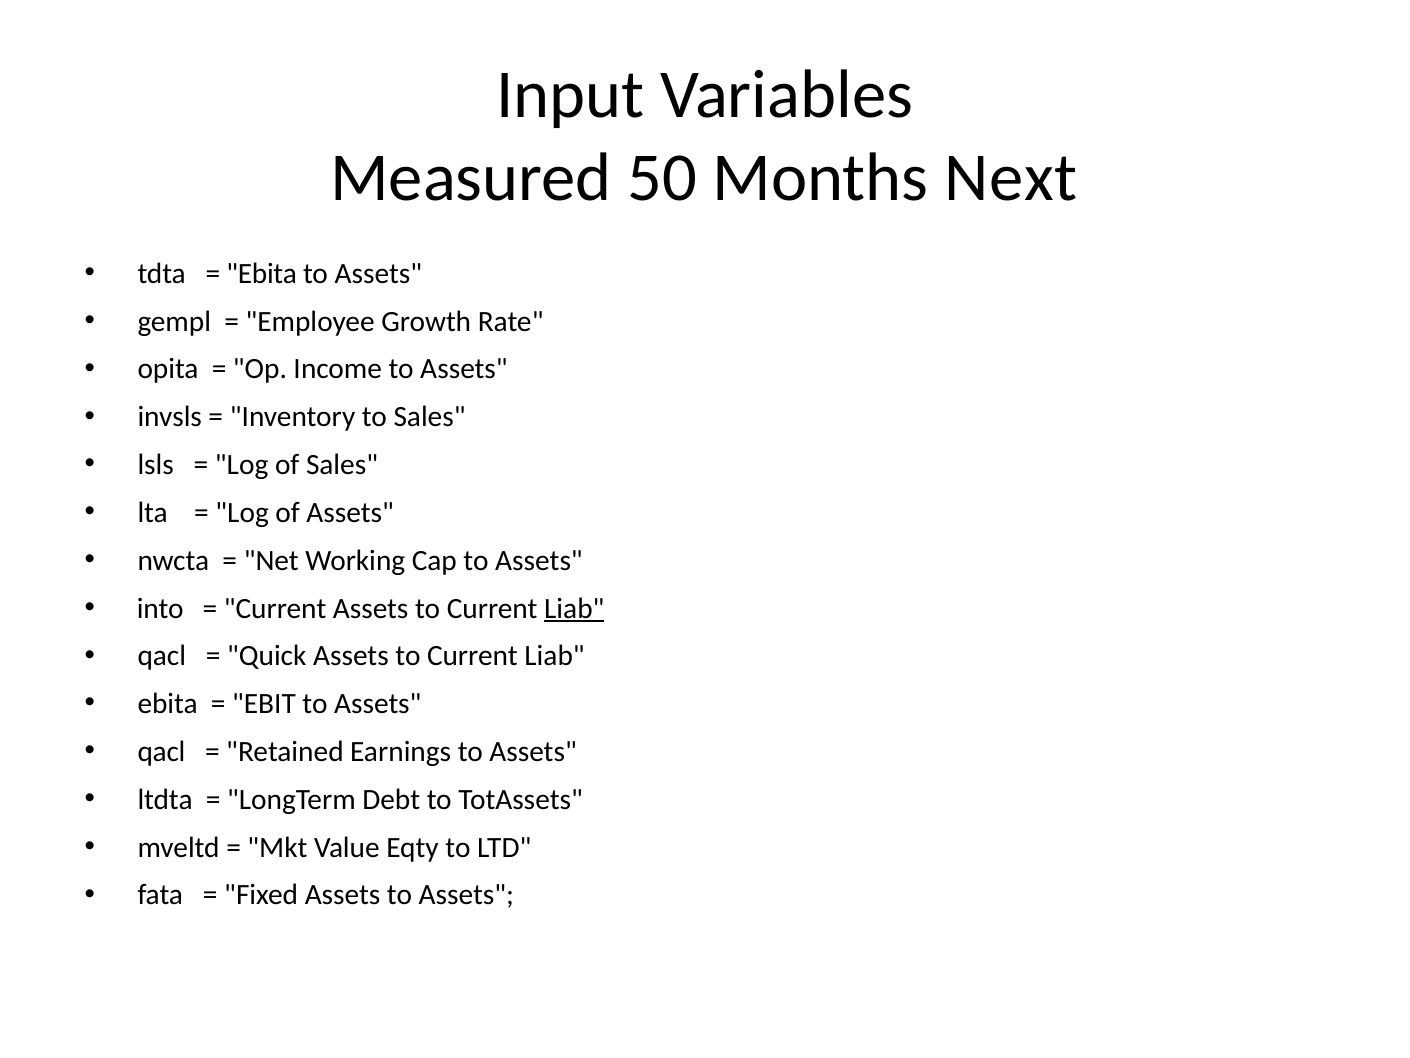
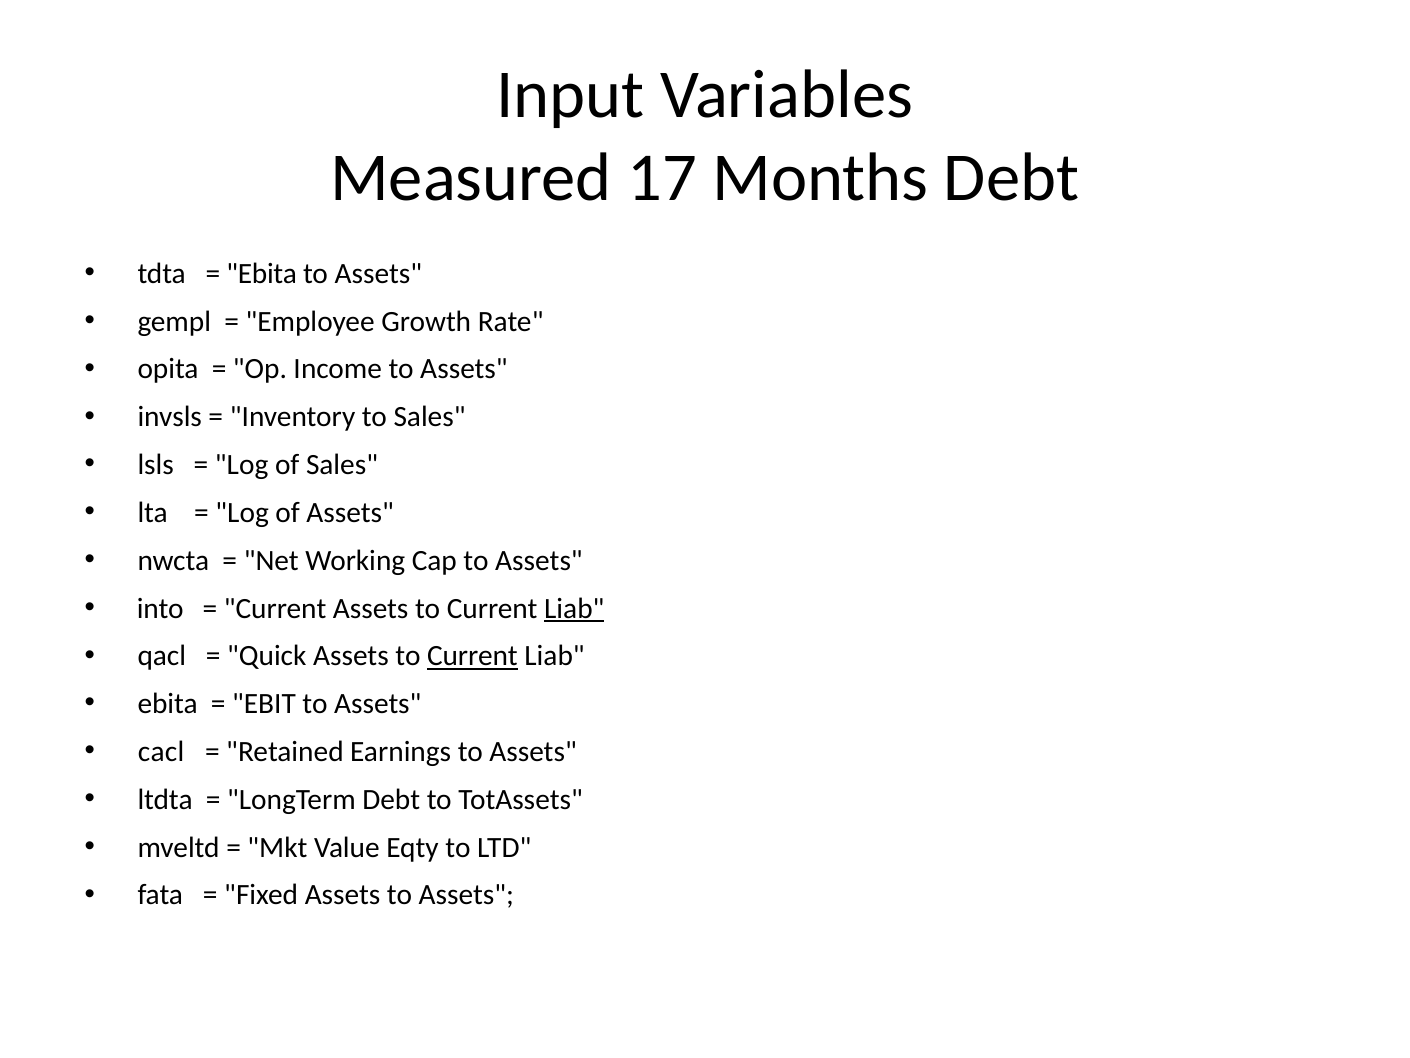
50: 50 -> 17 (662, 178)
Months Next: Next -> Debt (1011, 178)
Current underline: none -> present (472, 656)
qacl: qacl -> cacl (161, 751)
